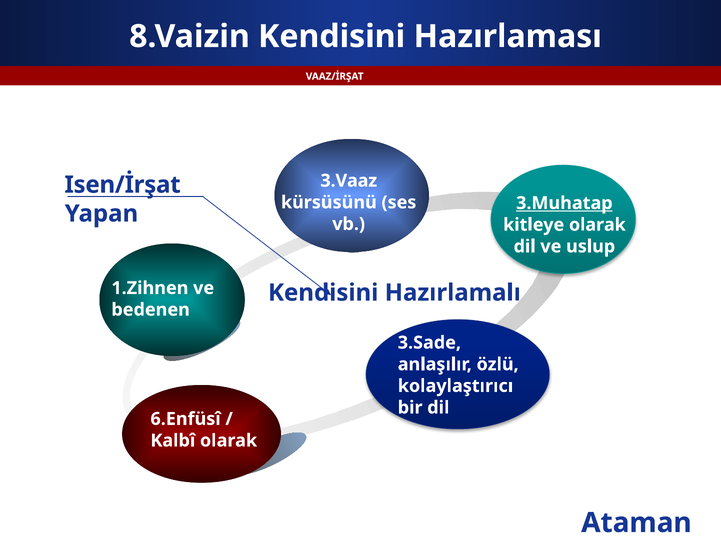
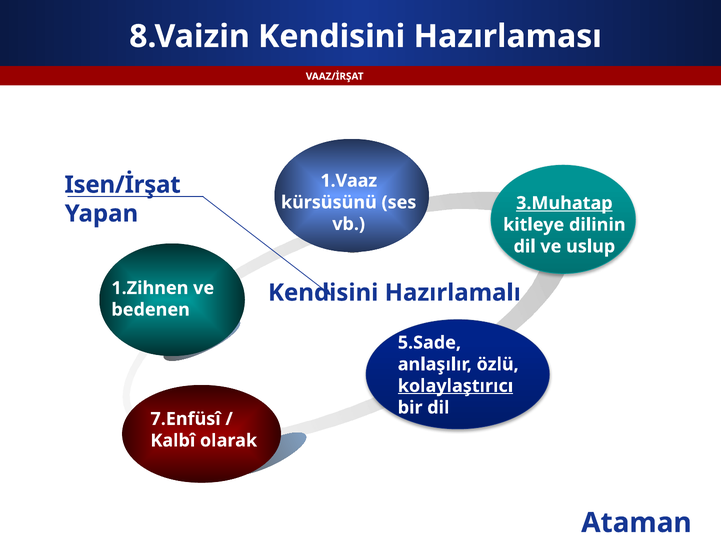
3.Vaaz: 3.Vaaz -> 1.Vaaz (349, 181)
kitleye olarak: olarak -> dilinin (597, 225)
3.Sade: 3.Sade -> 5.Sade (429, 343)
kolaylaştırıcı underline: none -> present (455, 386)
6.Enfüsî: 6.Enfüsî -> 7.Enfüsî (186, 419)
